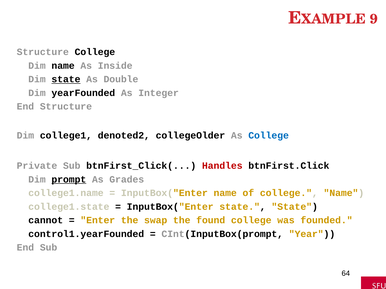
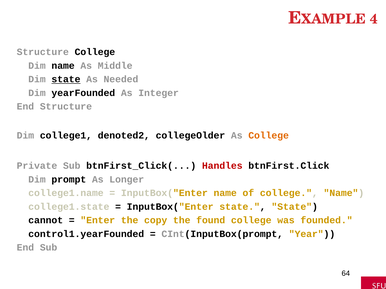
9: 9 -> 4 (374, 19)
Inside: Inside -> Middle (115, 66)
Double: Double -> Needed (121, 79)
College colour: blue -> orange (269, 136)
prompt underline: present -> none (69, 180)
Grades: Grades -> Longer (127, 180)
swap: swap -> copy (156, 221)
